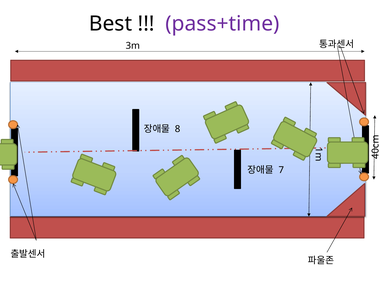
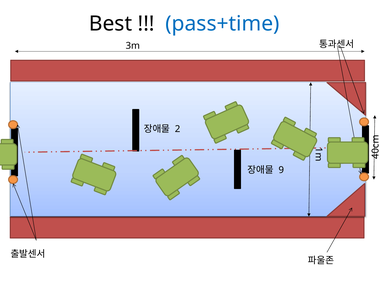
pass+time colour: purple -> blue (222, 24)
8: 8 -> 2 (178, 129)
7: 7 -> 9 (281, 170)
